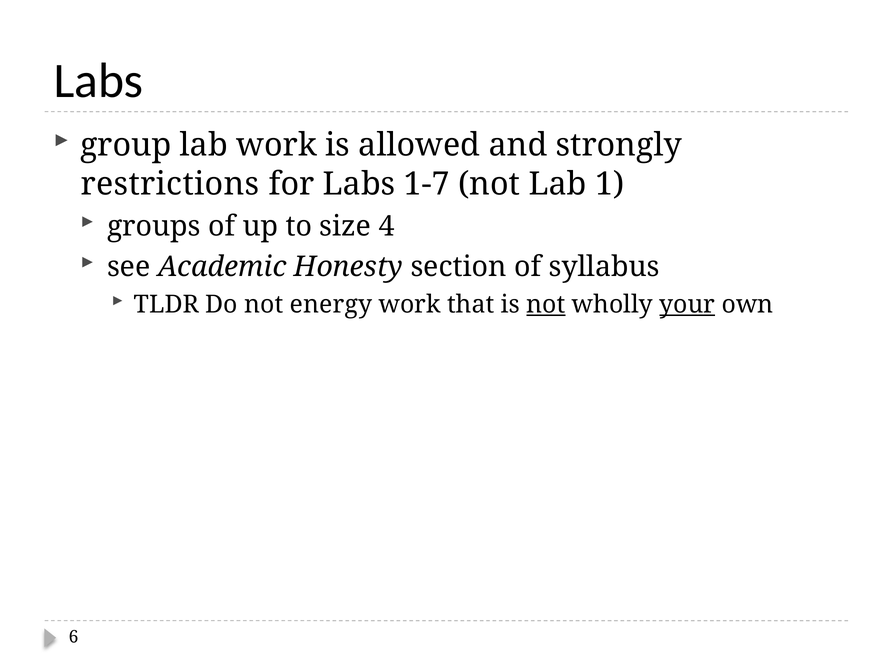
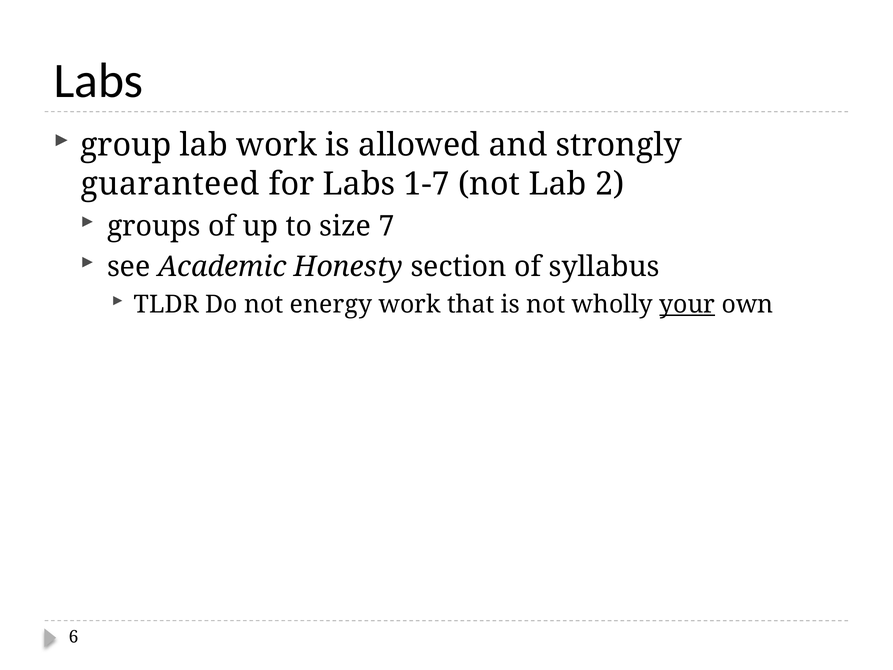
restrictions: restrictions -> guaranteed (170, 184)
1: 1 -> 2 (610, 184)
4: 4 -> 7 (387, 226)
not underline: present -> none (546, 304)
